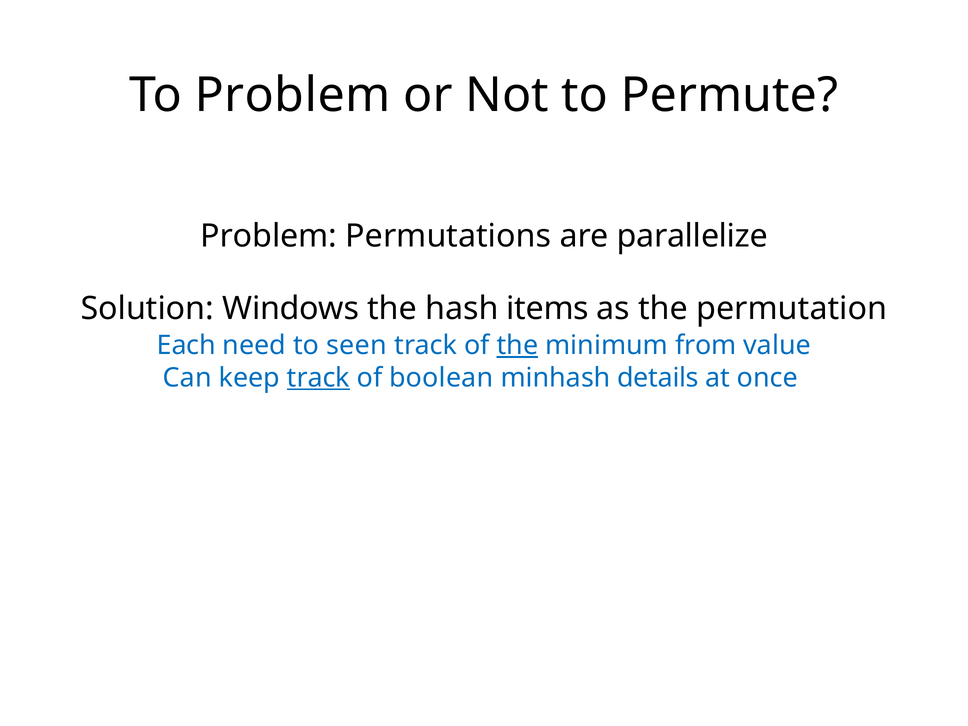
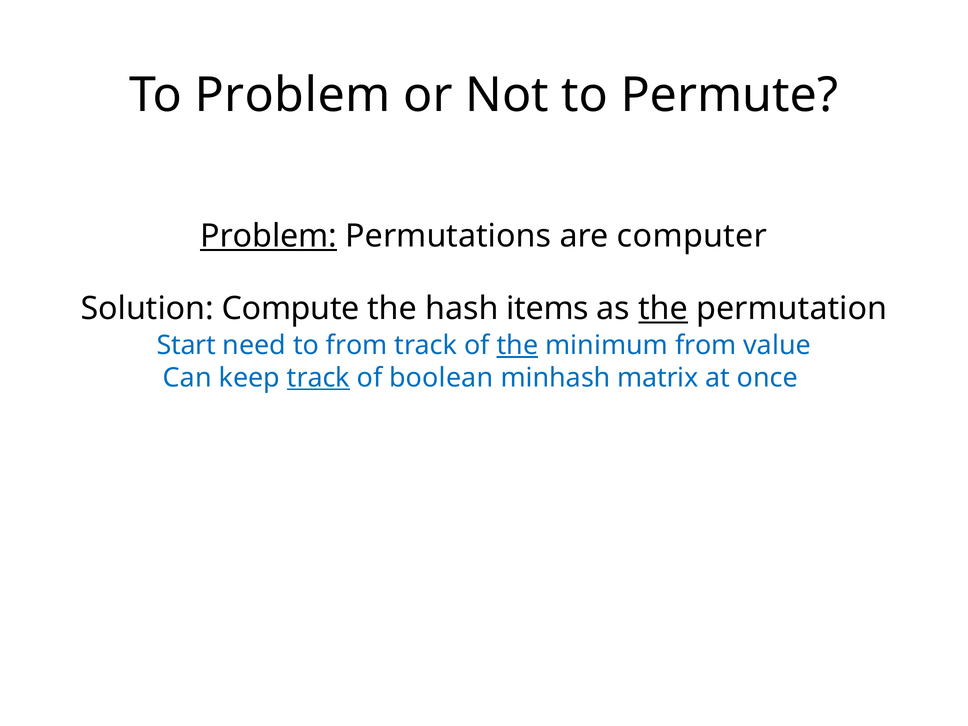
Problem underline: none -> present (269, 236)
parallelize: parallelize -> computer (692, 236)
Windows: Windows -> Compute (291, 309)
the underline: none -> present (663, 309)
Each: Each -> Start (186, 345)
to seen: seen -> from (357, 345)
details: details -> matrix (658, 378)
